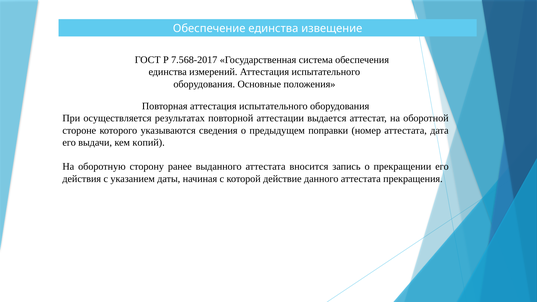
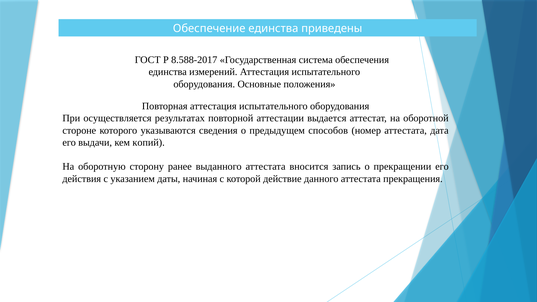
извещение: извещение -> приведены (332, 29)
7.568-2017: 7.568-2017 -> 8.588-2017 (194, 60)
поправки: поправки -> способов (328, 130)
